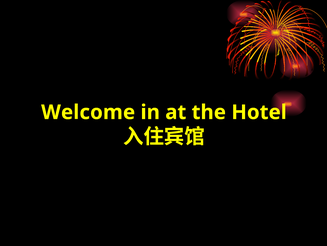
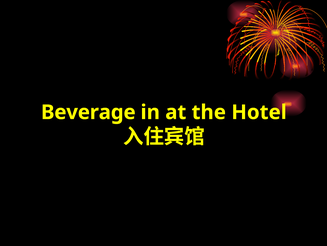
Welcome: Welcome -> Beverage (88, 112)
